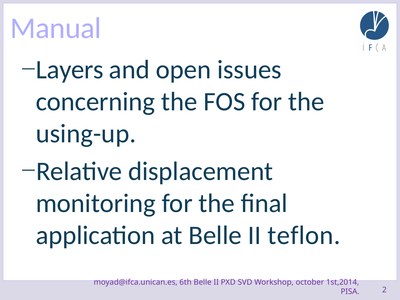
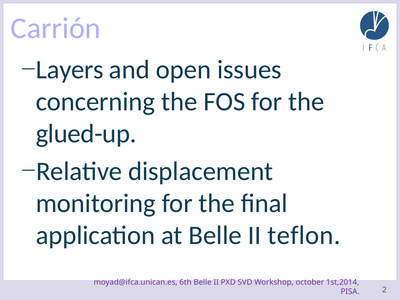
Manual: Manual -> Carrión (56, 28)
using-up: using-up -> glued-up (86, 134)
